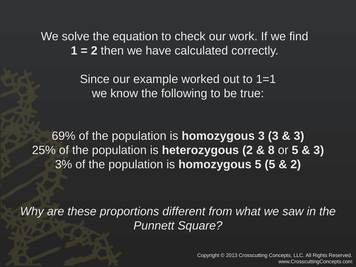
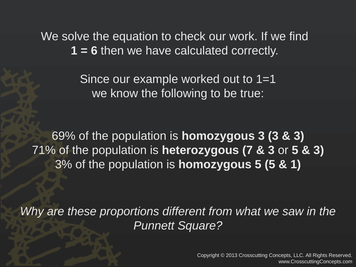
2: 2 -> 6 (94, 51)
25%: 25% -> 71% (44, 150)
heterozygous 2: 2 -> 7 (248, 150)
8: 8 -> 3 (271, 150)
2: 2 -> 1 (296, 165)
